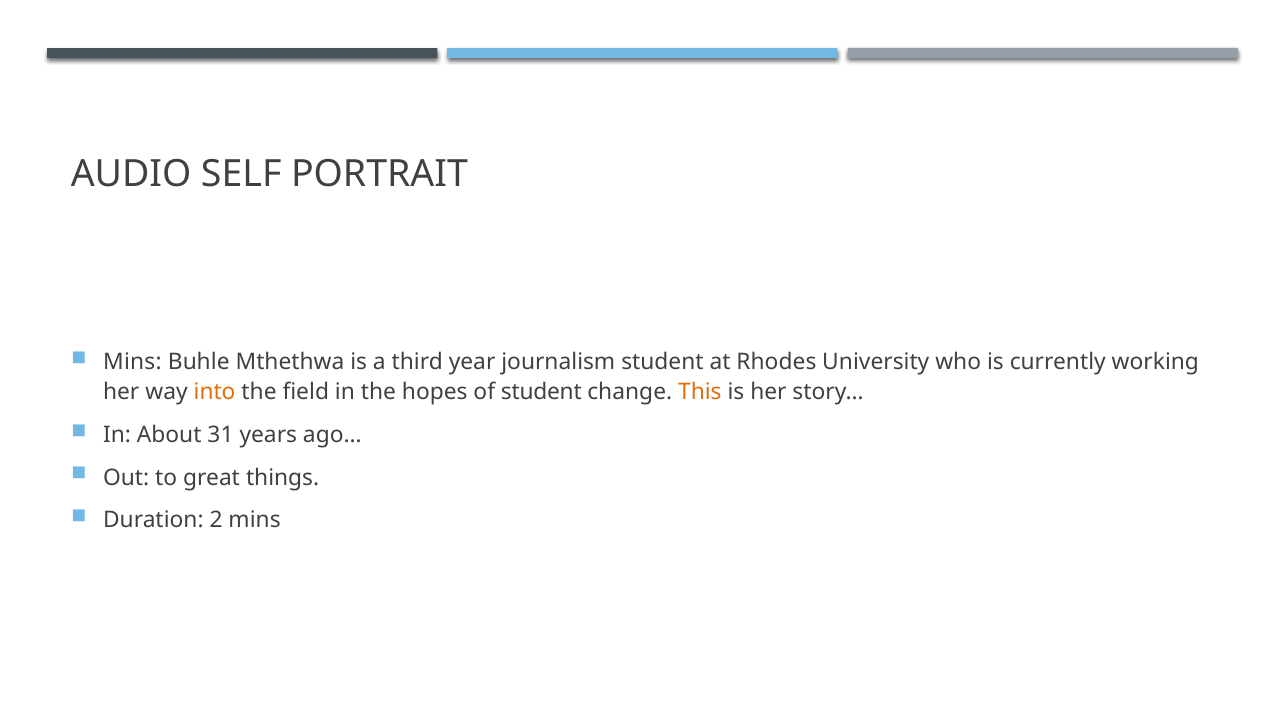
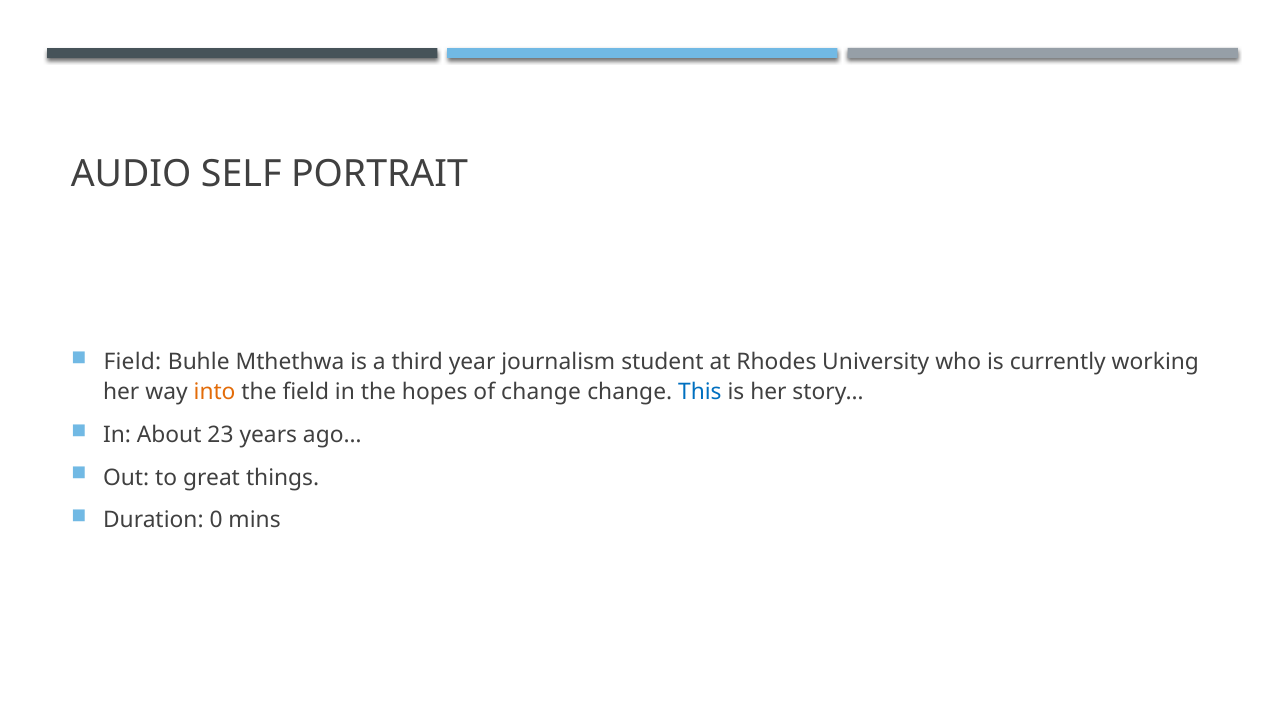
Mins: Mins -> Field (132, 362)
of student: student -> change (541, 392)
This colour: orange -> blue (700, 392)
31: 31 -> 23 (221, 435)
2: 2 -> 0 (216, 520)
